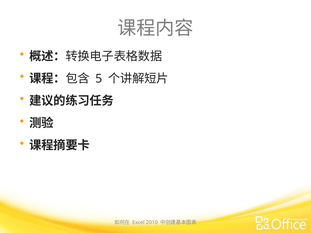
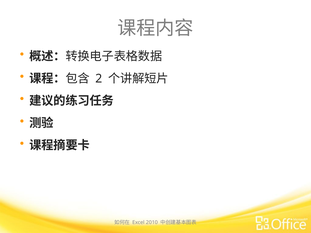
5: 5 -> 2 (99, 79)
